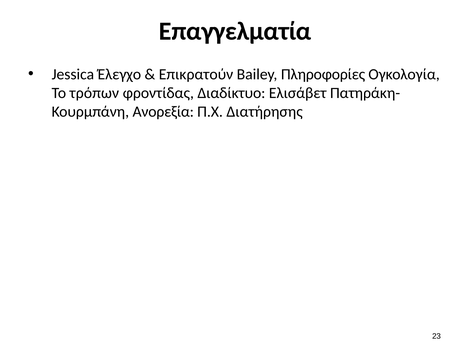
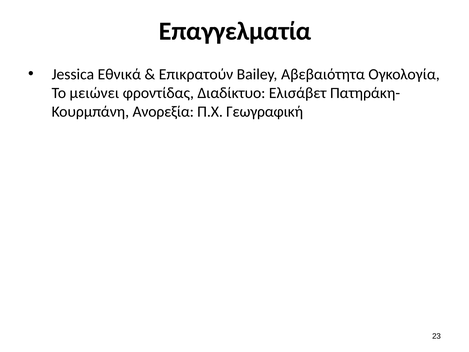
Έλεγχο: Έλεγχο -> Εθνικά (119, 74)
Πληροφορίες: Πληροφορίες -> Αβεβαιότητα (323, 74)
τρόπων: τρόπων -> μειώνει (94, 93)
Διατήρησης: Διατήρησης -> Γεωγραφική (265, 112)
